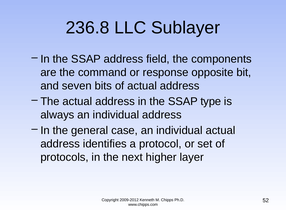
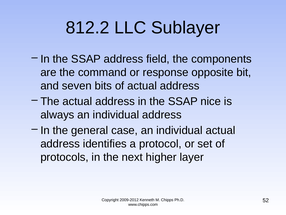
236.8: 236.8 -> 812.2 (88, 28)
type: type -> nice (211, 101)
